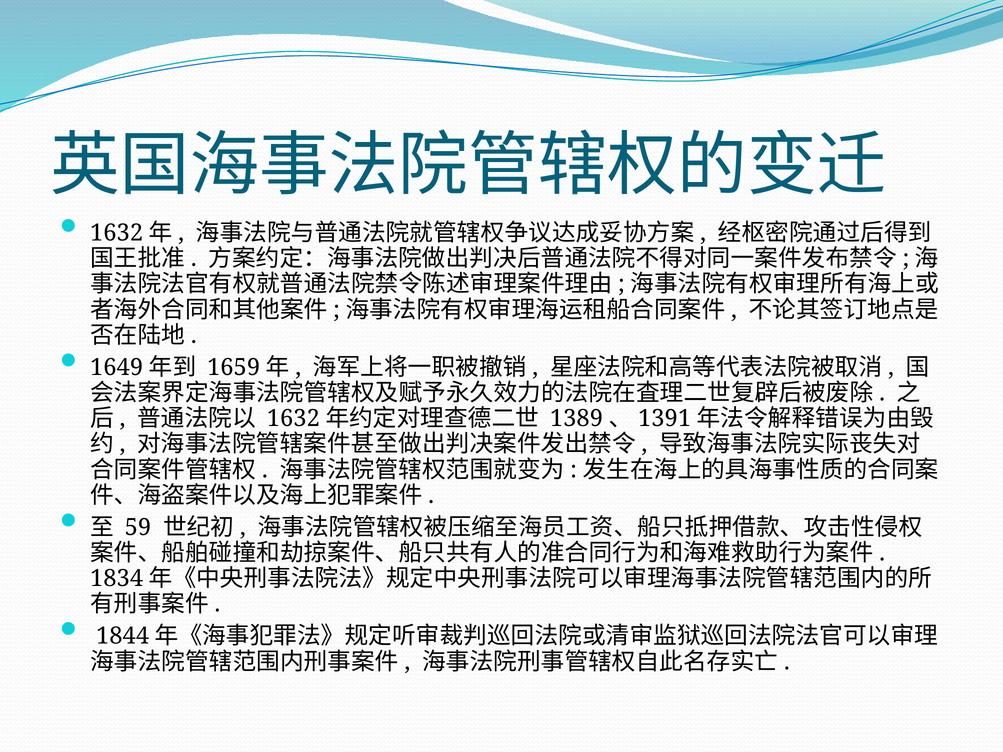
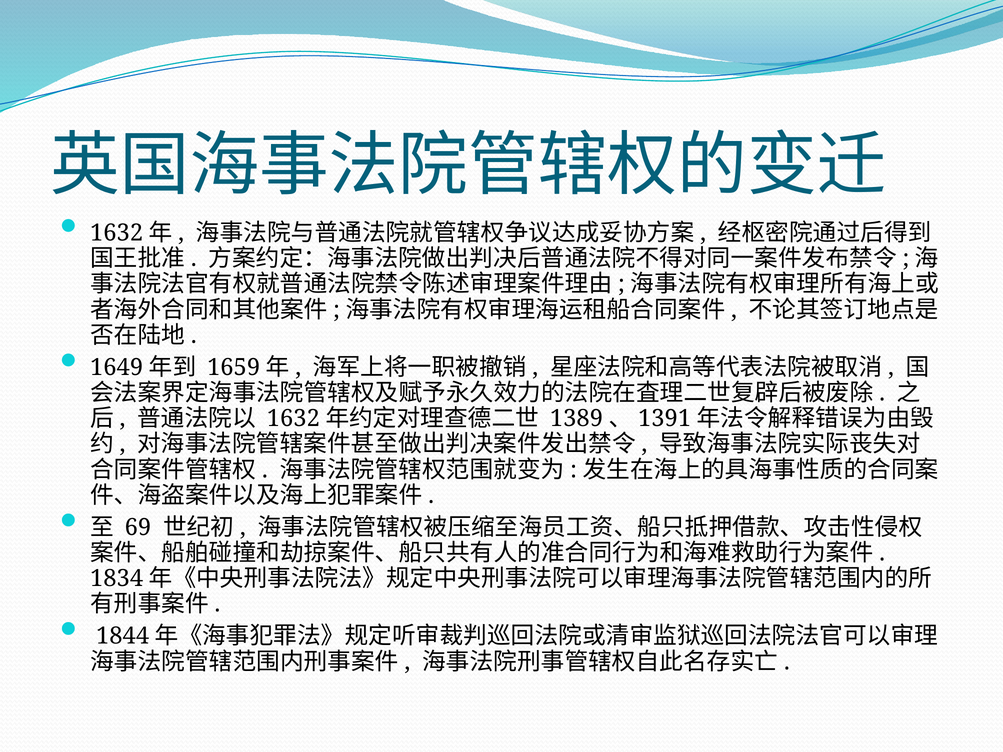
59: 59 -> 69 (138, 528)
